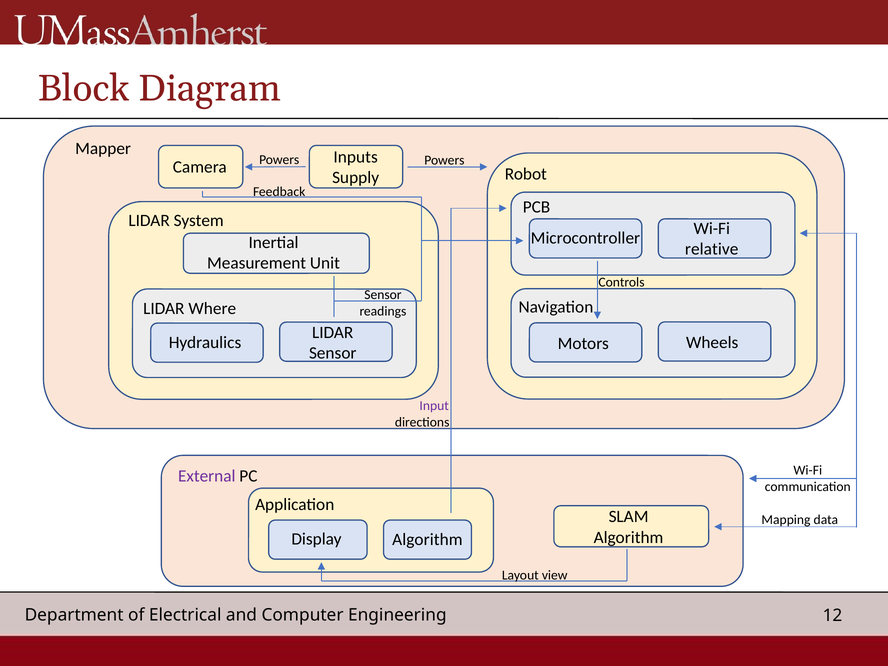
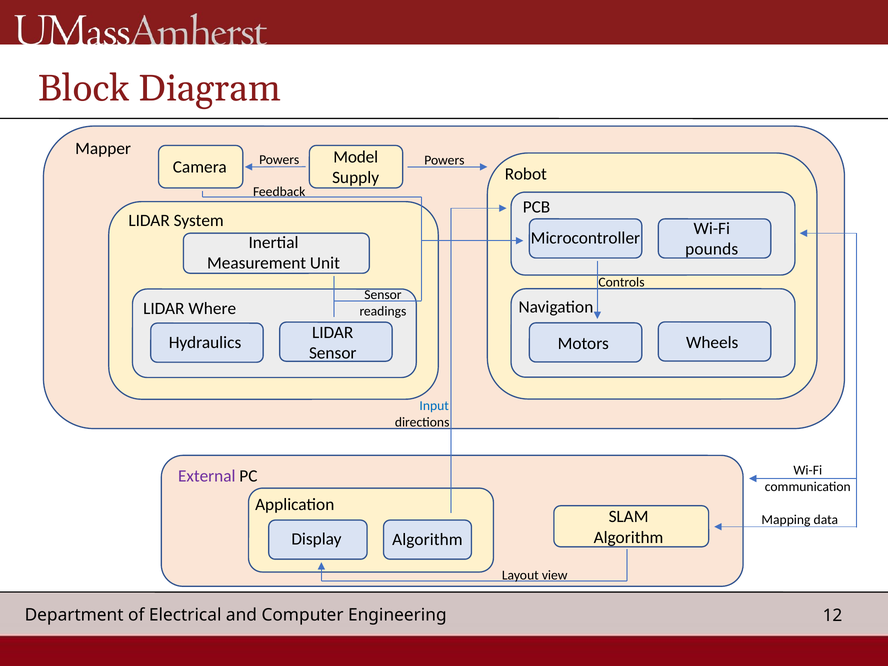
Inputs: Inputs -> Model (356, 157)
relative: relative -> pounds (712, 249)
Input colour: purple -> blue (434, 406)
